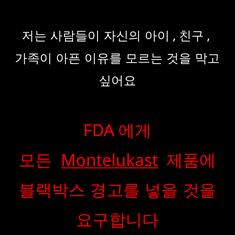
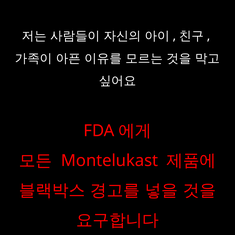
Montelukast underline: present -> none (110, 161)
